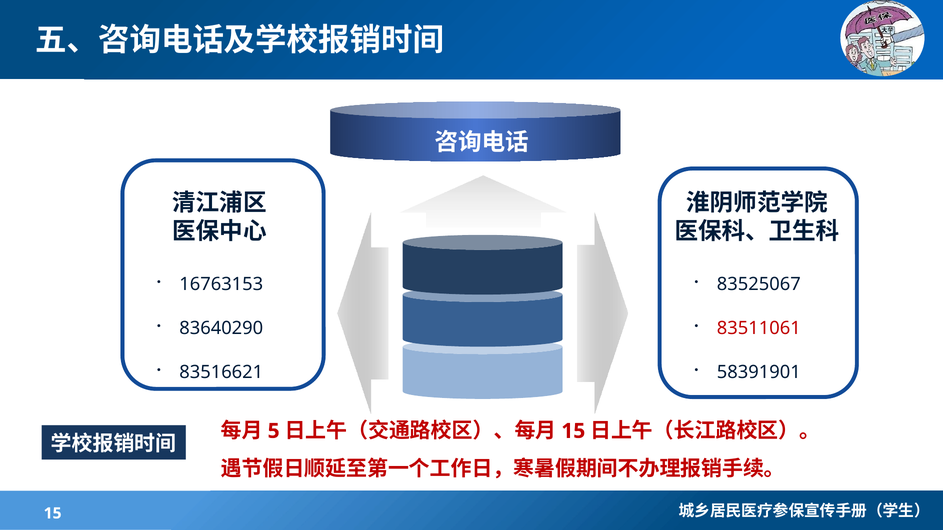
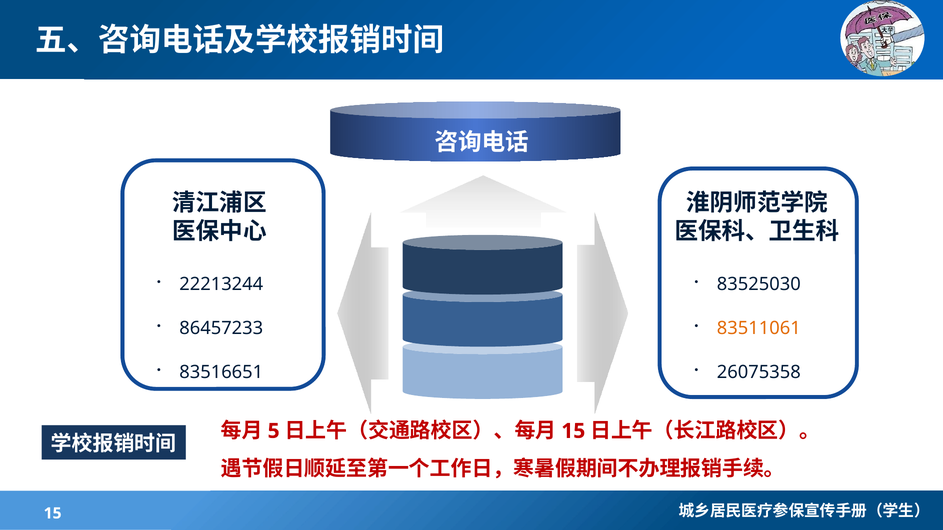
16763153: 16763153 -> 22213244 (221, 285)
83525067: 83525067 -> 83525030 (759, 285)
83640290: 83640290 -> 86457233 (221, 329)
83511061 colour: red -> orange (759, 329)
83516621: 83516621 -> 83516651 (221, 373)
58391901: 58391901 -> 26075358 (759, 373)
